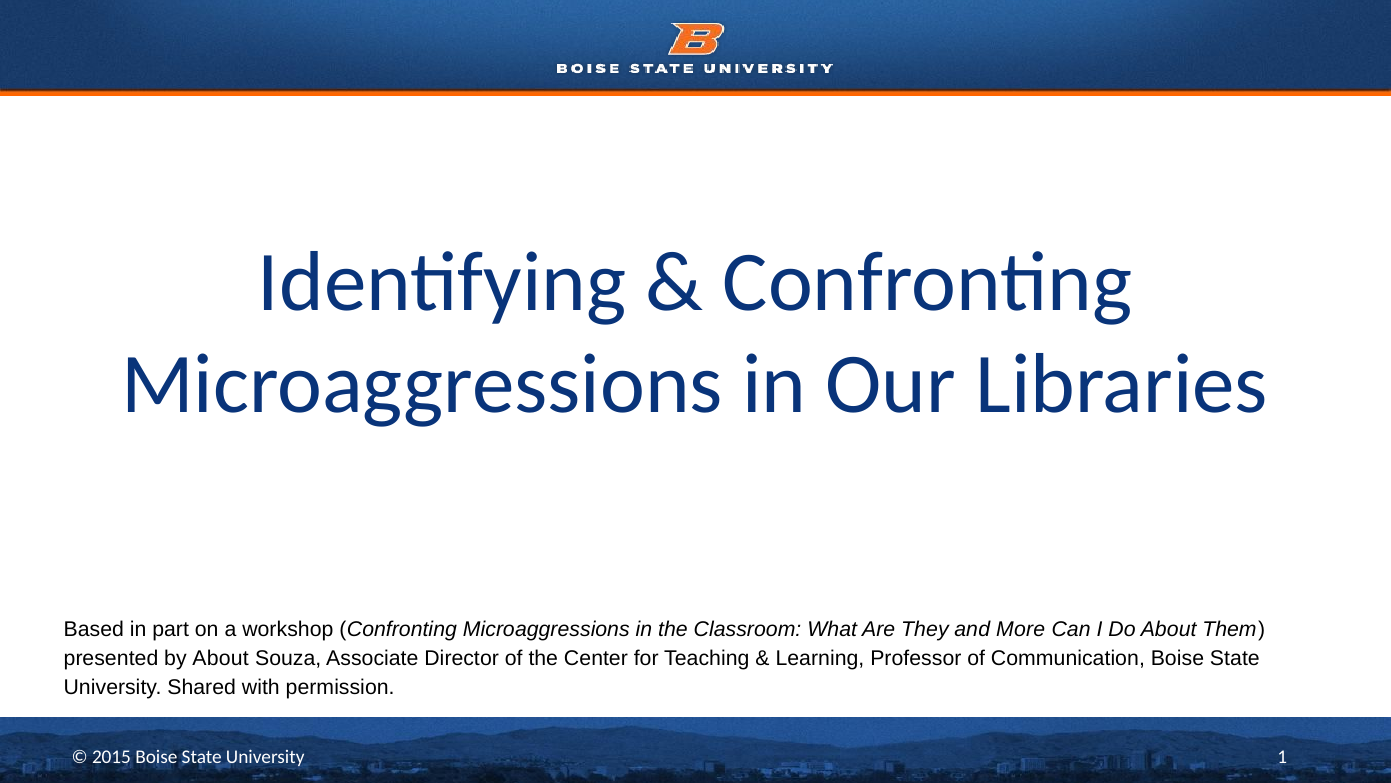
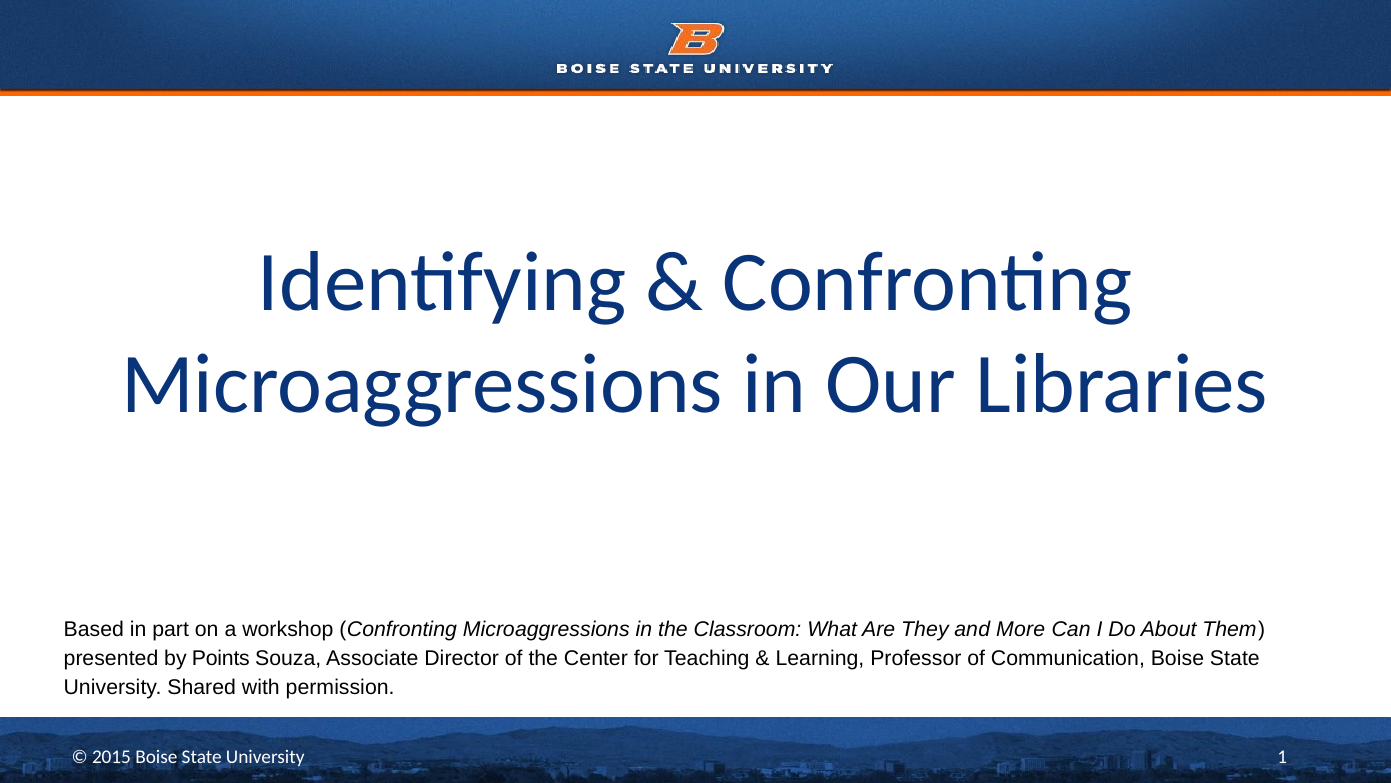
by About: About -> Points (221, 658)
